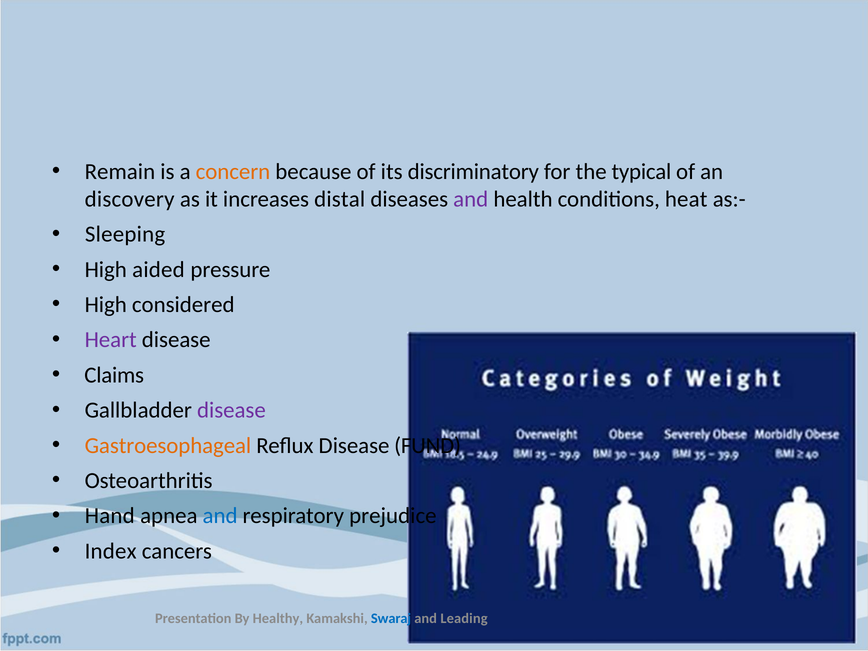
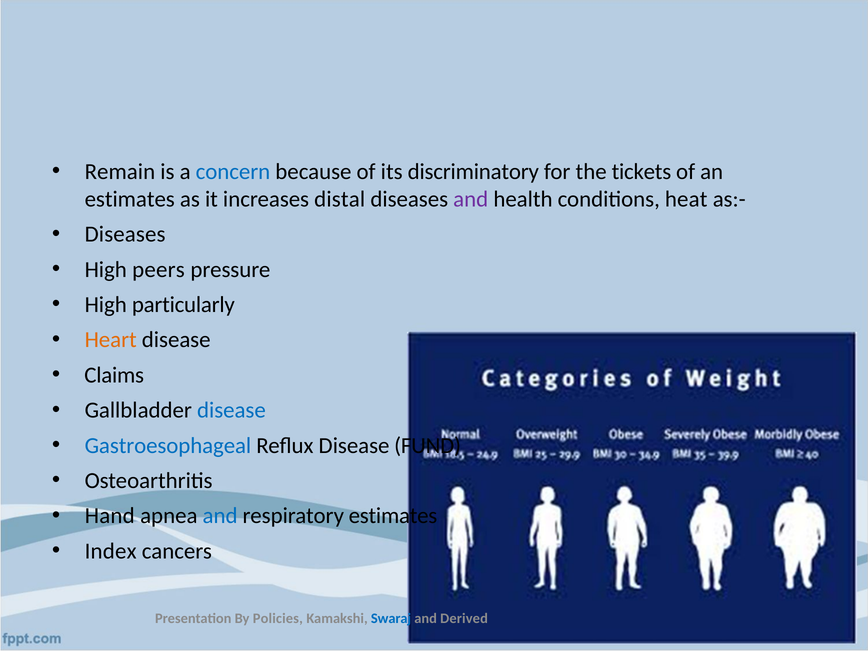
concern colour: orange -> blue (233, 172)
typical: typical -> tickets (641, 172)
discovery: discovery -> estimates (130, 199)
Sleeping: Sleeping -> Diseases (125, 234)
aided: aided -> peers (158, 269)
considered: considered -> particularly (183, 305)
Heart colour: purple -> orange (111, 340)
disease colour: purple -> blue (231, 410)
Gastroesophageal colour: orange -> blue (168, 445)
respiratory prejudice: prejudice -> estimates (393, 516)
Healthy: Healthy -> Policies (278, 619)
Leading: Leading -> Derived (464, 619)
